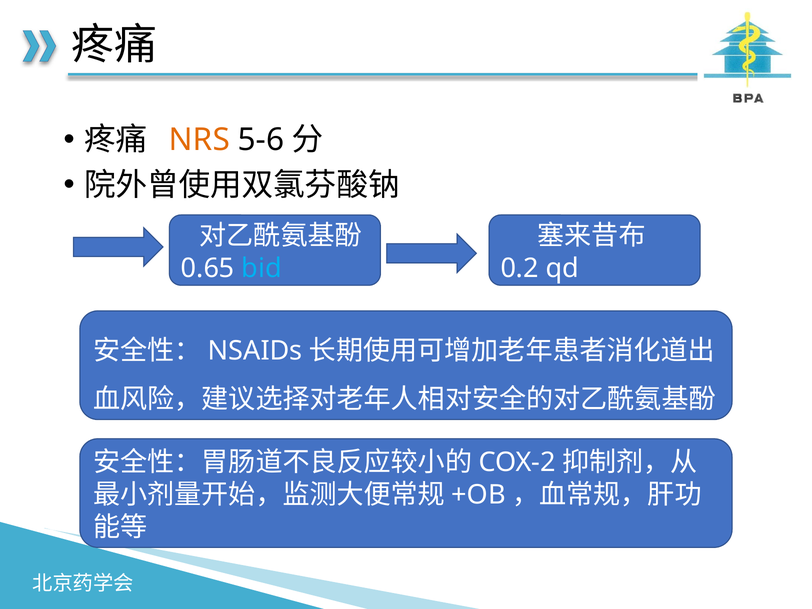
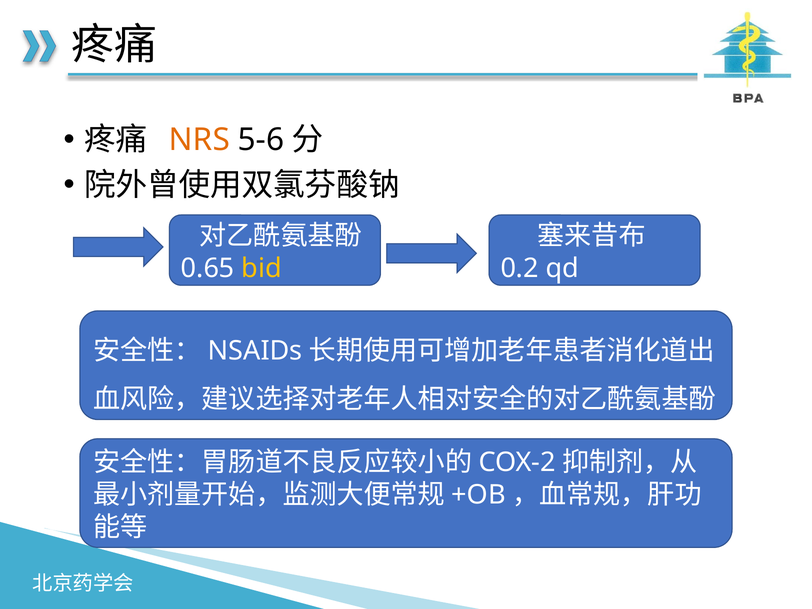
bid colour: light blue -> yellow (262, 268)
